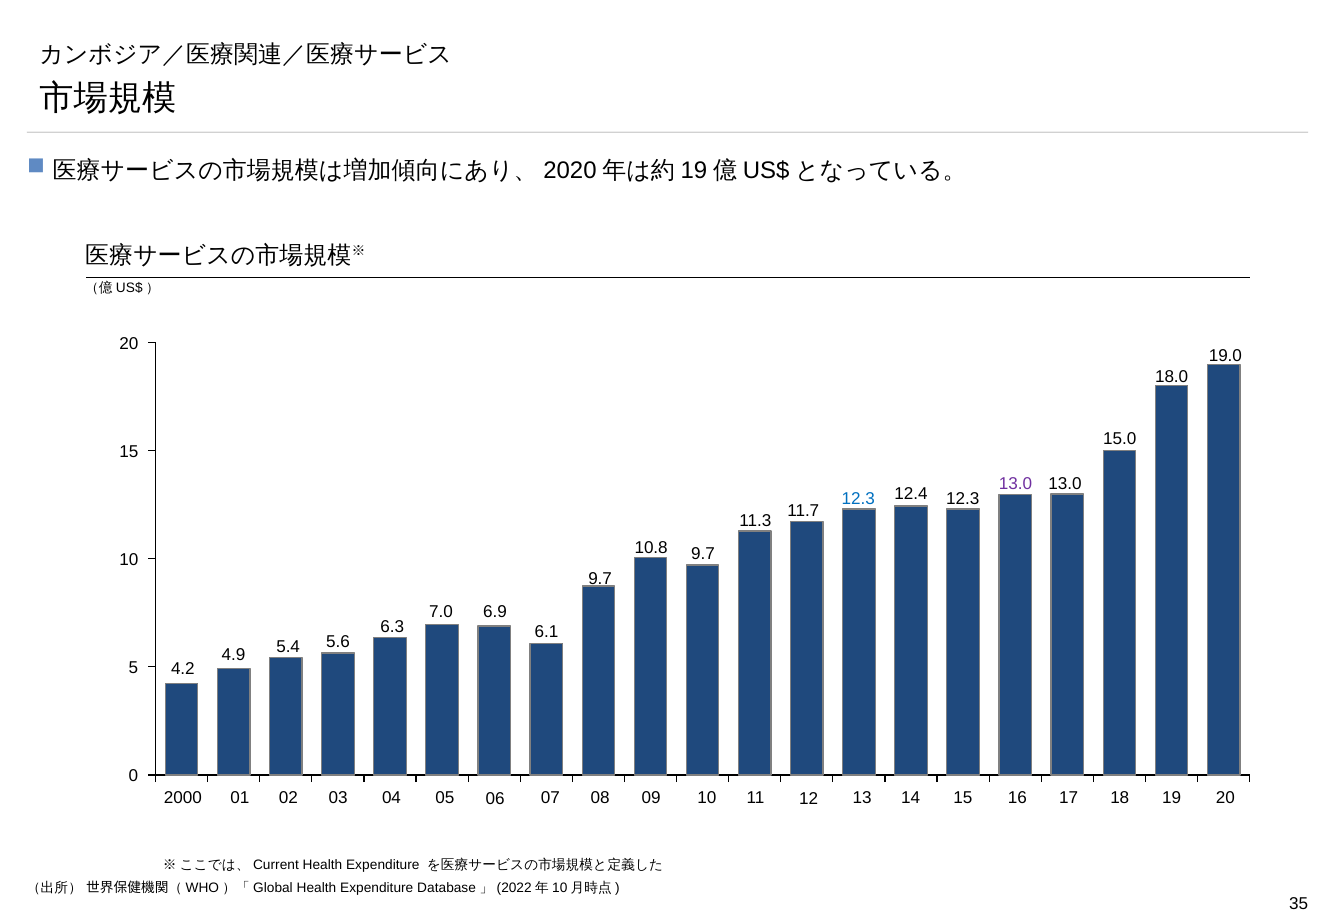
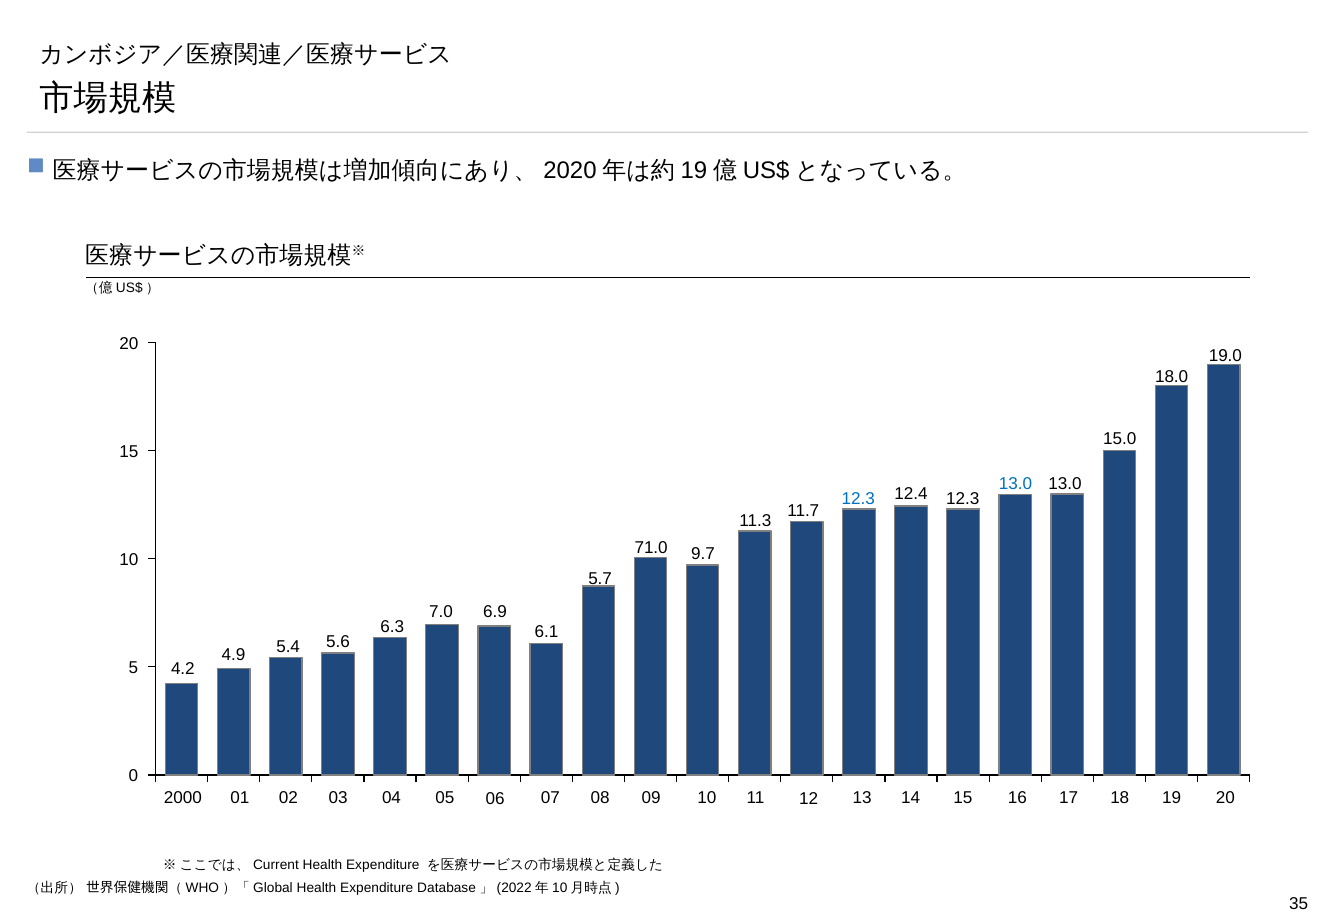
13.0 colour: purple -> blue (1015, 484)
10.8: 10.8 -> 71.0 (651, 548)
9.7: 9.7 -> 5.7 (600, 579)
